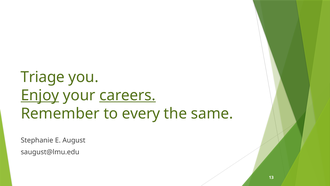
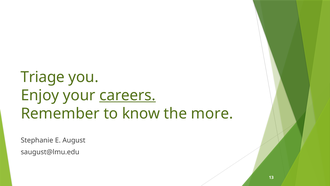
Enjoy underline: present -> none (40, 95)
every: every -> know (141, 113)
same: same -> more (212, 113)
